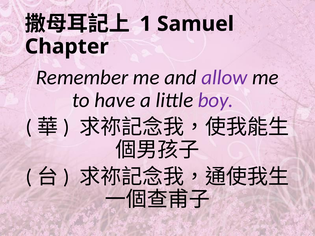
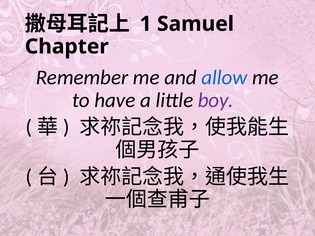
allow colour: purple -> blue (224, 78)
